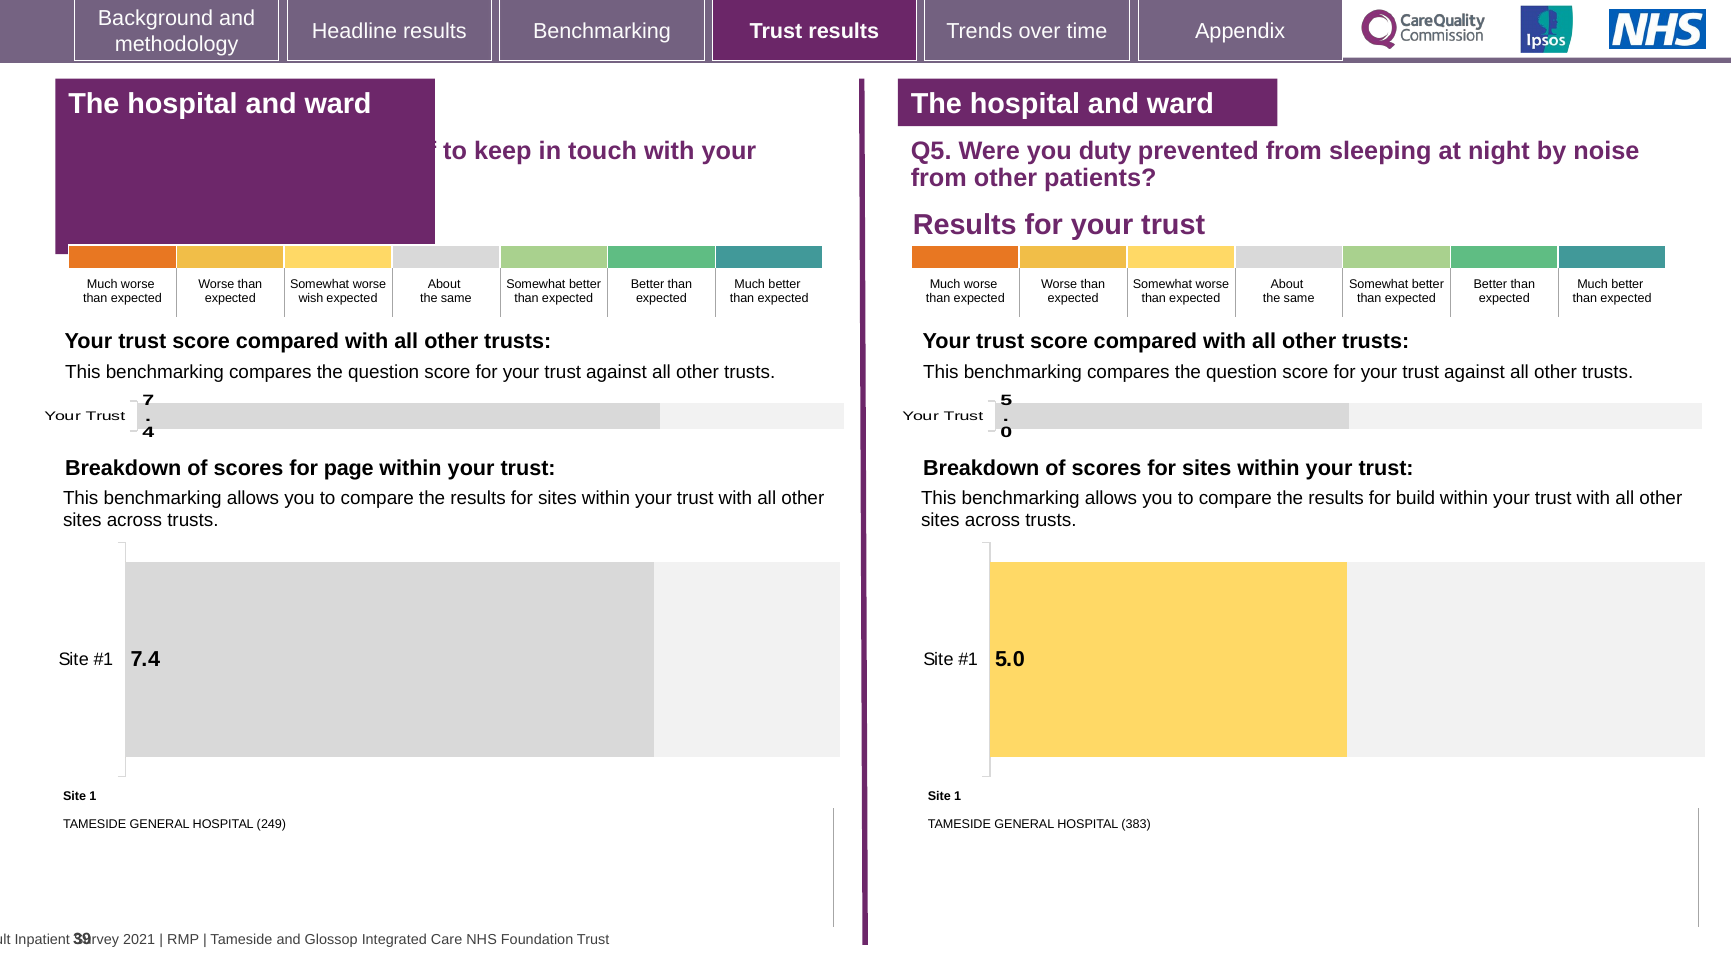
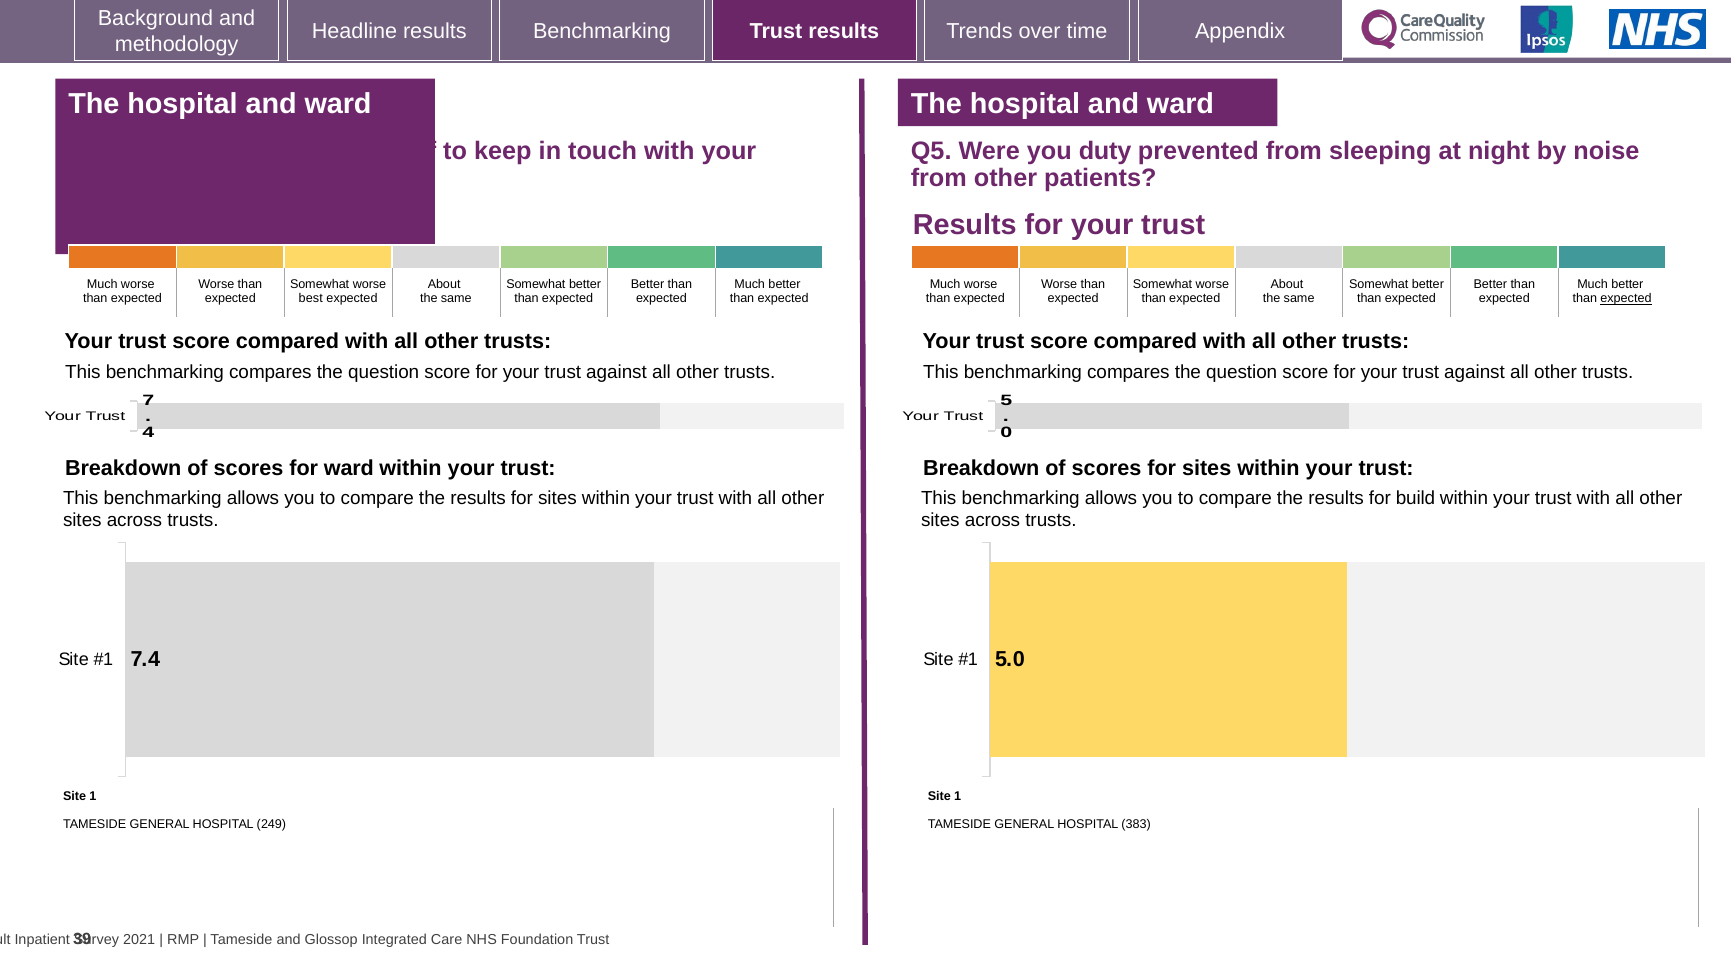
wish: wish -> best (311, 298)
expected underline: none -> present (1626, 298)
for page: page -> ward (349, 468)
